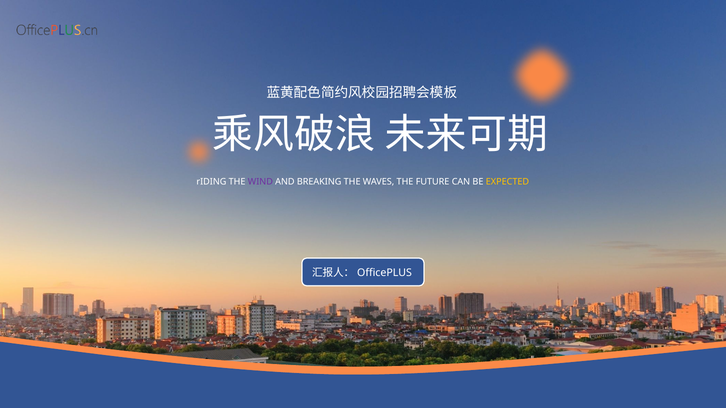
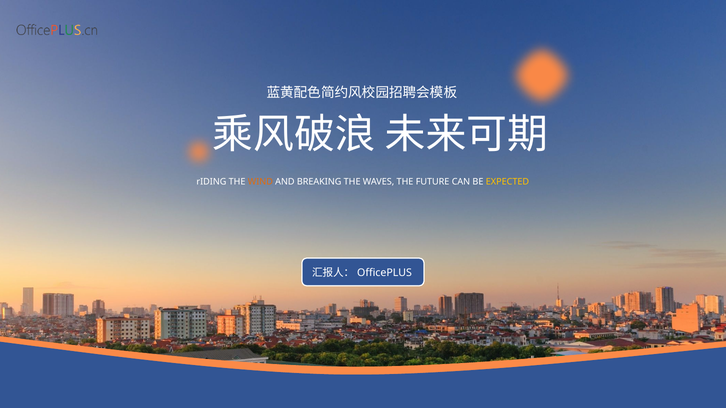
WIND colour: purple -> orange (260, 182)
